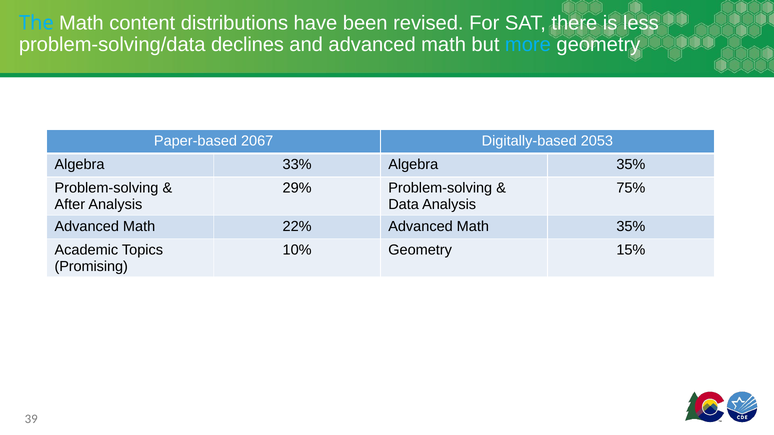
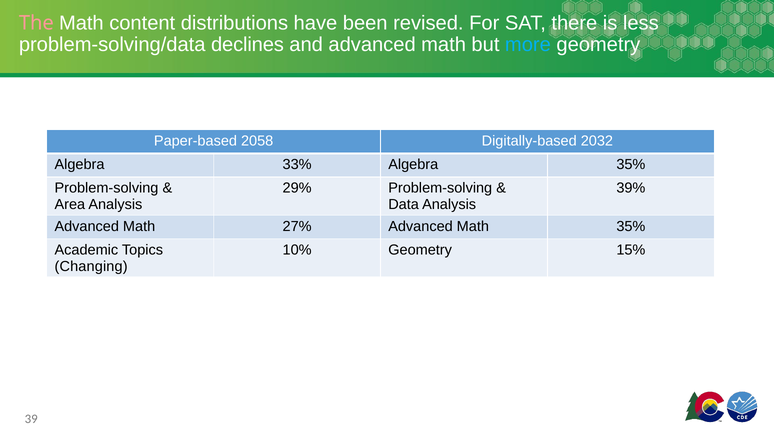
The colour: light blue -> pink (36, 23)
2067: 2067 -> 2058 (257, 141)
2053: 2053 -> 2032 (597, 141)
75%: 75% -> 39% (631, 188)
After: After -> Area (70, 205)
22%: 22% -> 27% (297, 227)
Promising: Promising -> Changing (91, 266)
